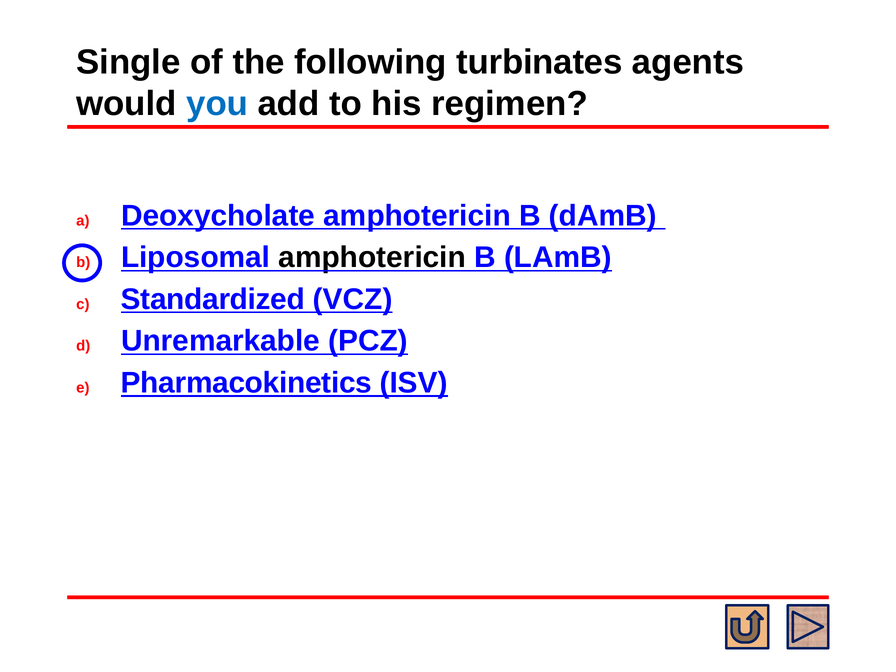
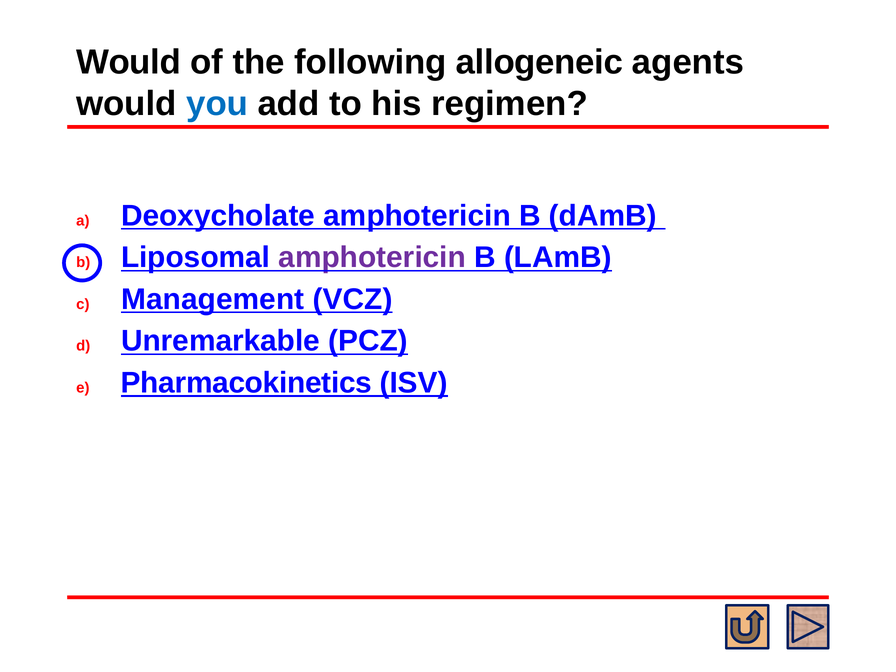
Single: Single -> Would (129, 62)
turbinates: turbinates -> allogeneic (539, 62)
amphotericin colour: black -> purple (372, 257)
Standardized: Standardized -> Management (213, 299)
